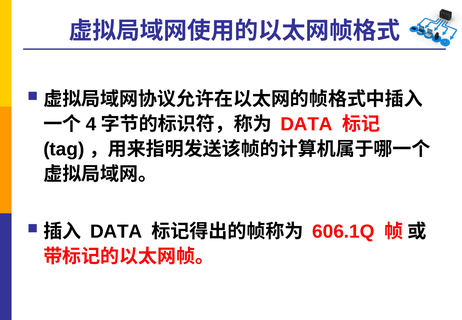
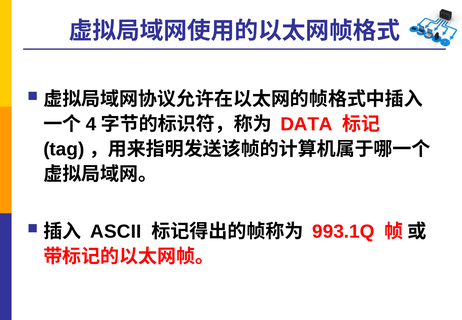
DATA: DATA -> ASCII (116, 231)
606.1Q: 606.1Q -> 993.1Q (343, 231)
